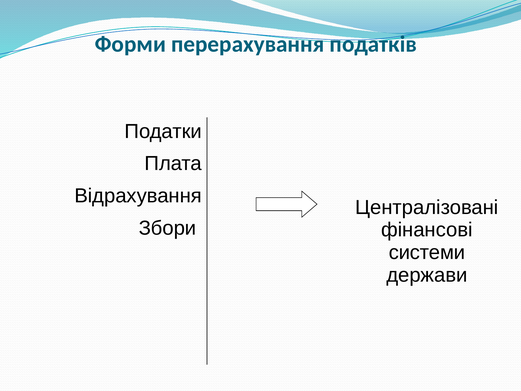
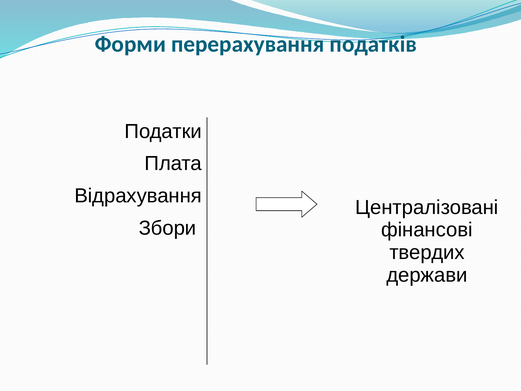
системи: системи -> твердих (427, 252)
